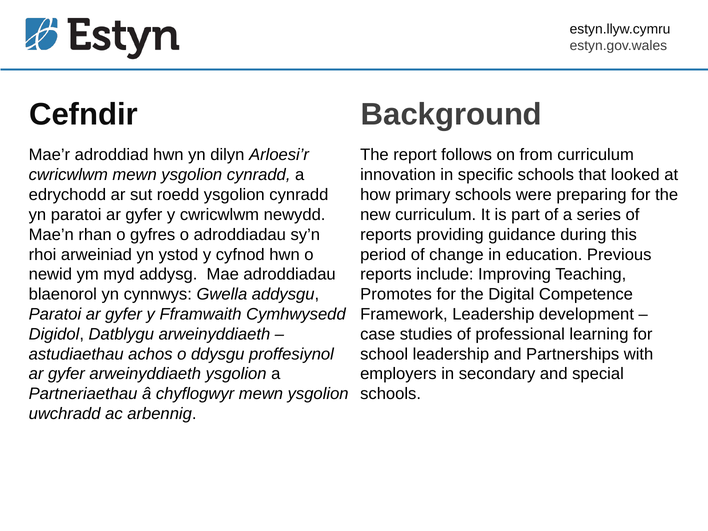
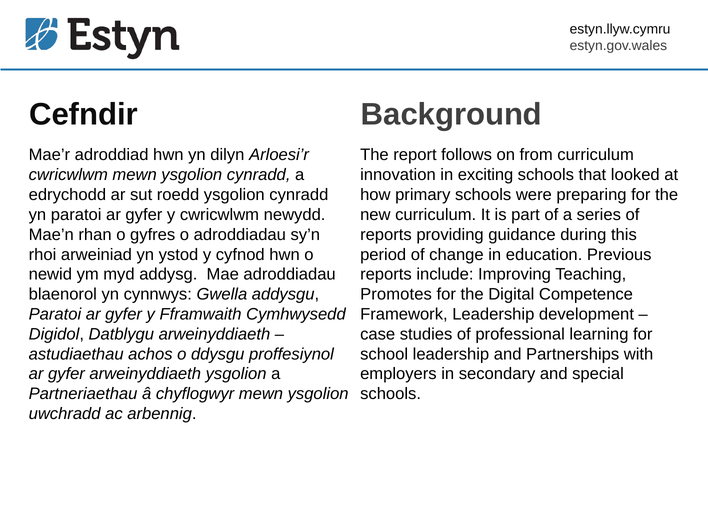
specific: specific -> exciting (486, 175)
